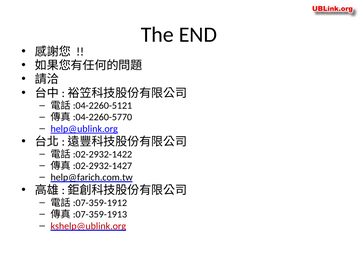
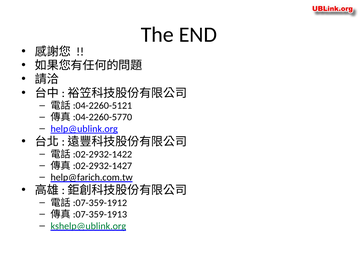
kshelp@ublink.org colour: red -> green (88, 226)
